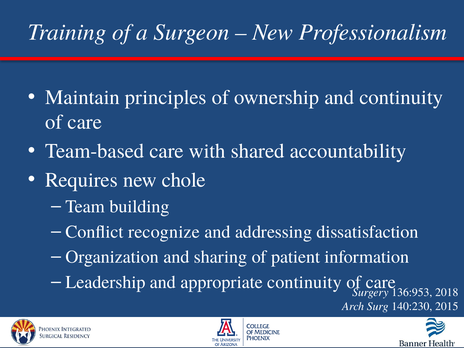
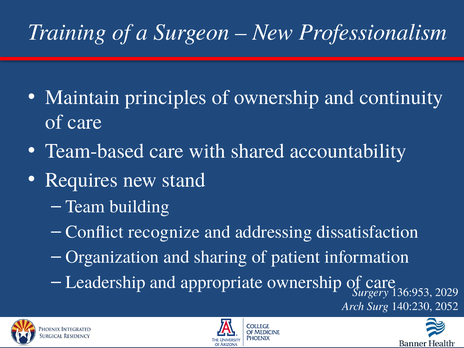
chole: chole -> stand (184, 180)
appropriate continuity: continuity -> ownership (305, 282)
2018: 2018 -> 2029 (447, 292)
2015: 2015 -> 2052 (447, 306)
